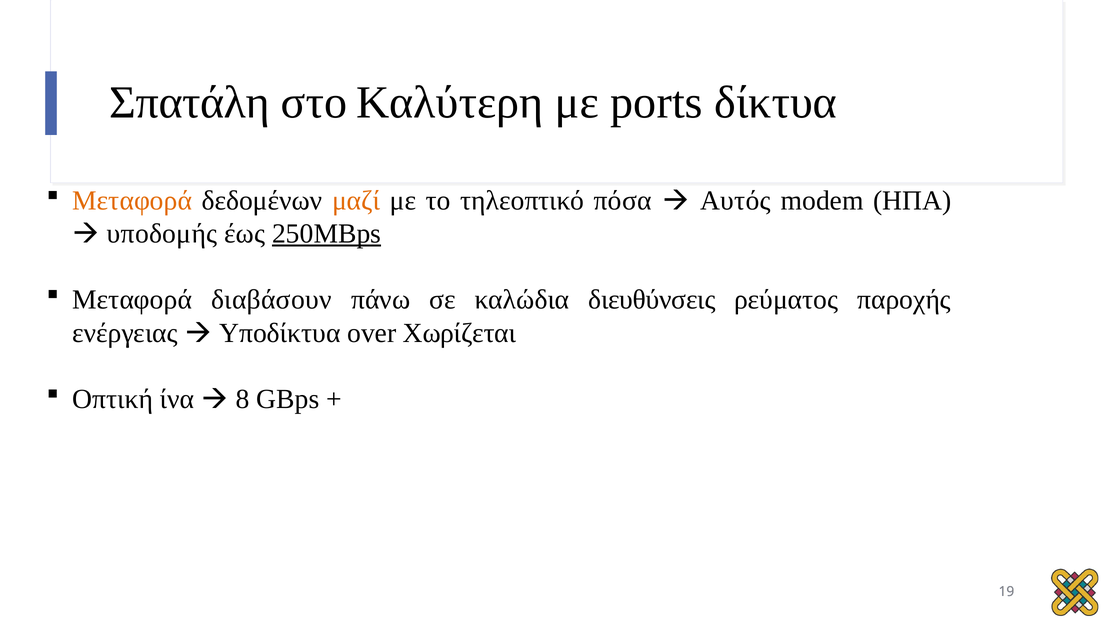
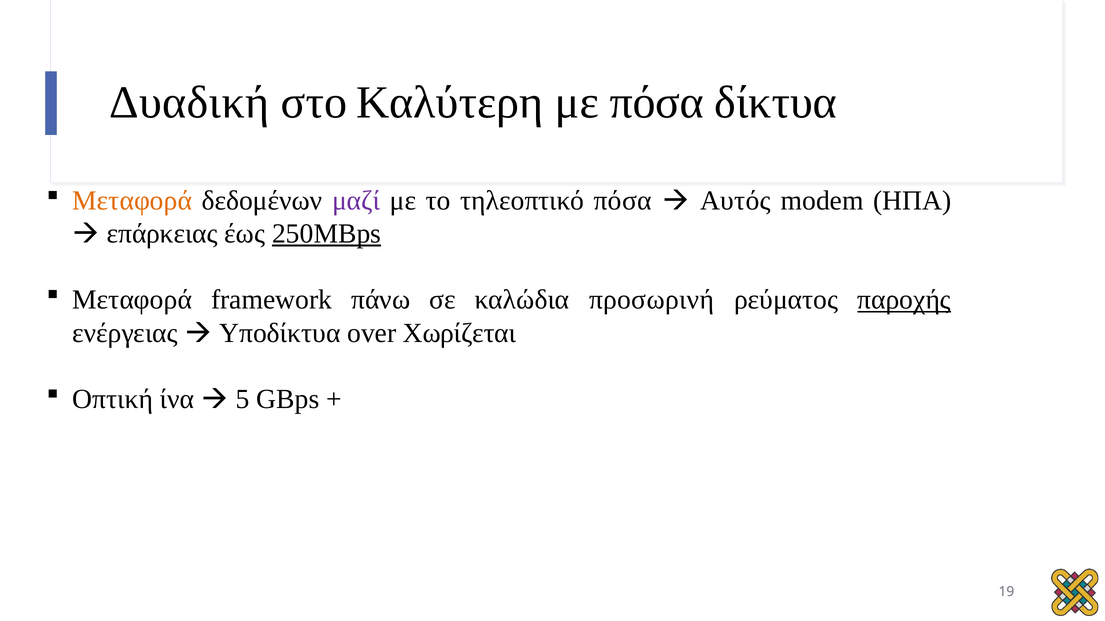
Σπατάλη: Σπατάλη -> Δυαδική (189, 103)
με ports: ports -> πόσα (657, 103)
μαζί colour: orange -> purple (356, 201)
υποδομής: υποδομής -> επάρκειας (162, 234)
διαβάσουν: διαβάσουν -> framework (272, 300)
διευθύνσεις: διευθύνσεις -> προσωρινή (652, 300)
παροχής underline: none -> present (904, 300)
8: 8 -> 5 (243, 400)
